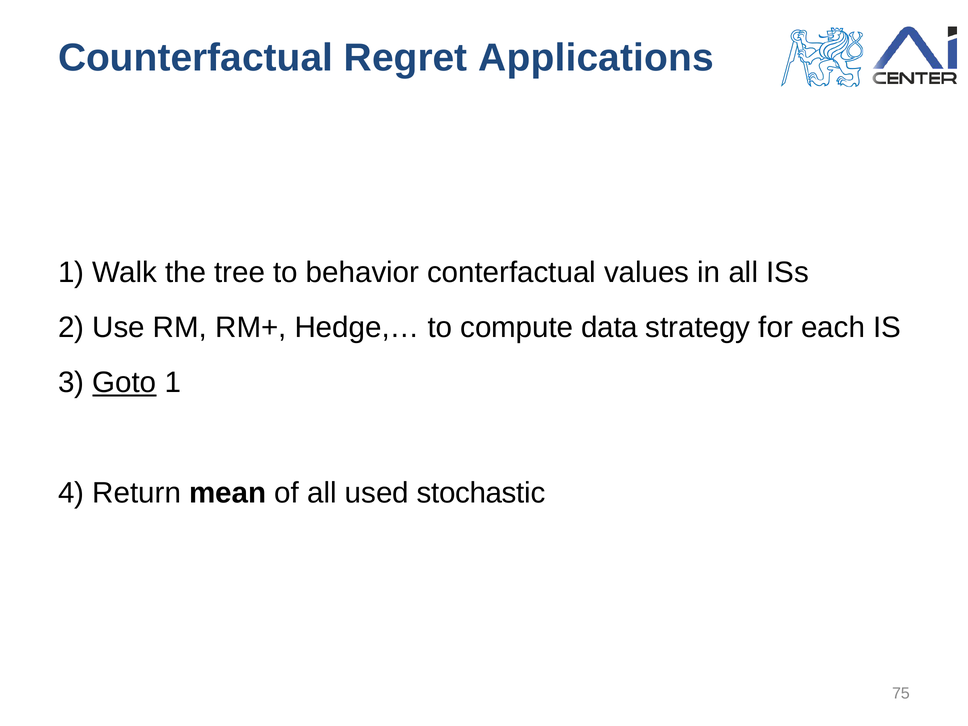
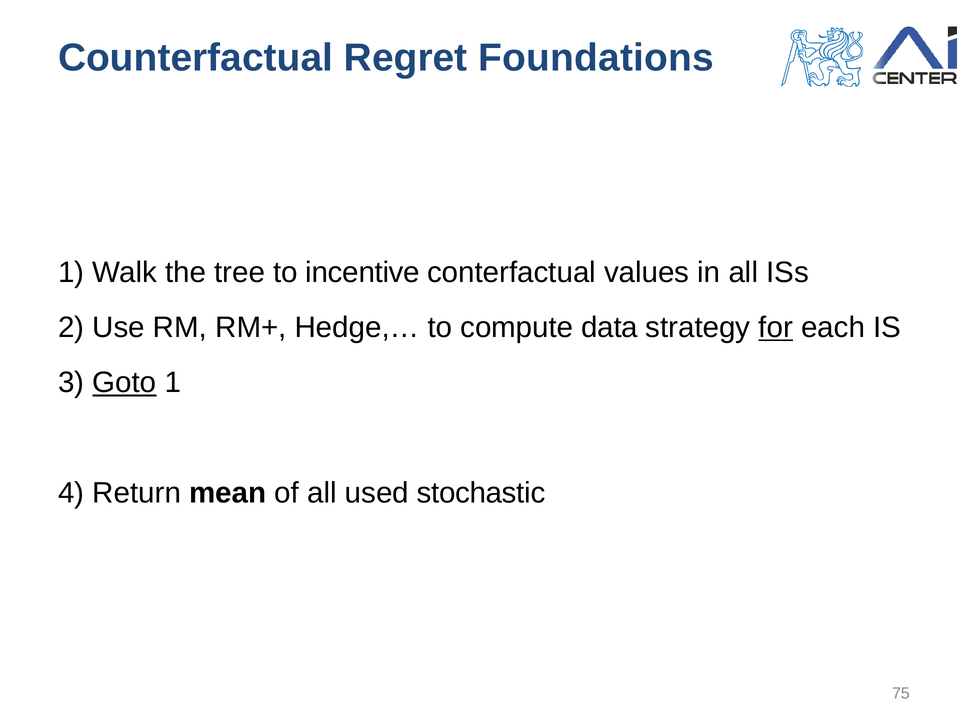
Applications: Applications -> Foundations (596, 58)
behavior: behavior -> incentive (363, 272)
for underline: none -> present (776, 328)
